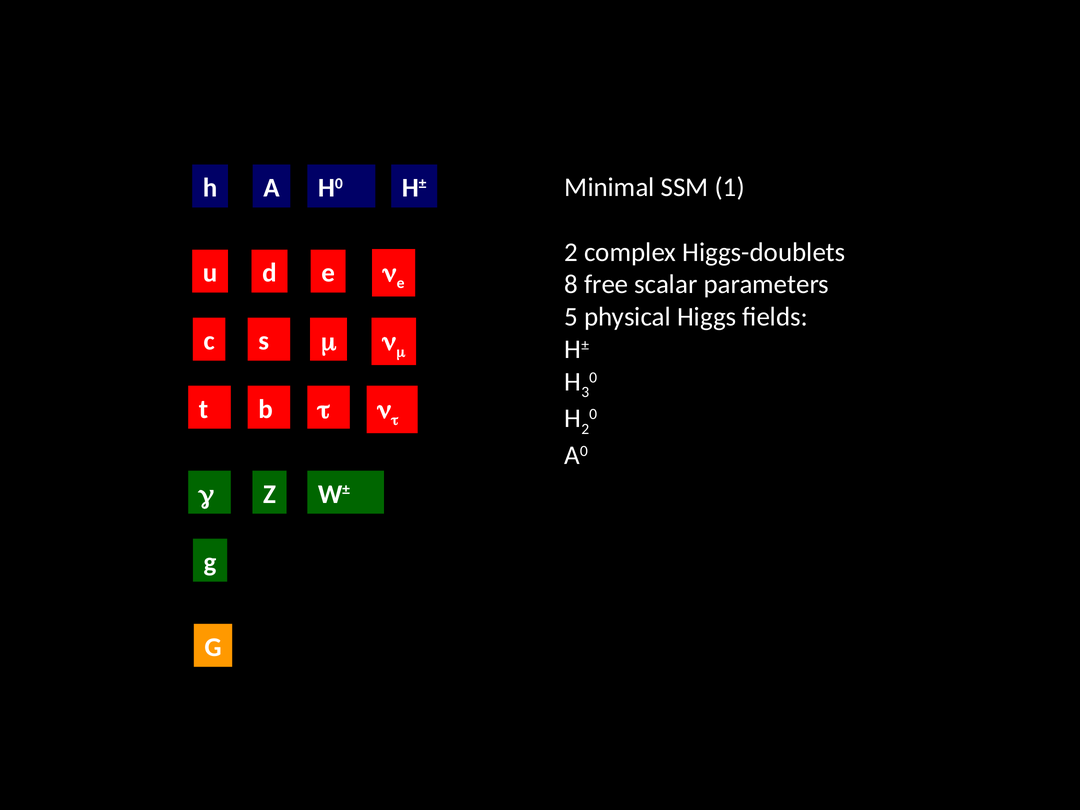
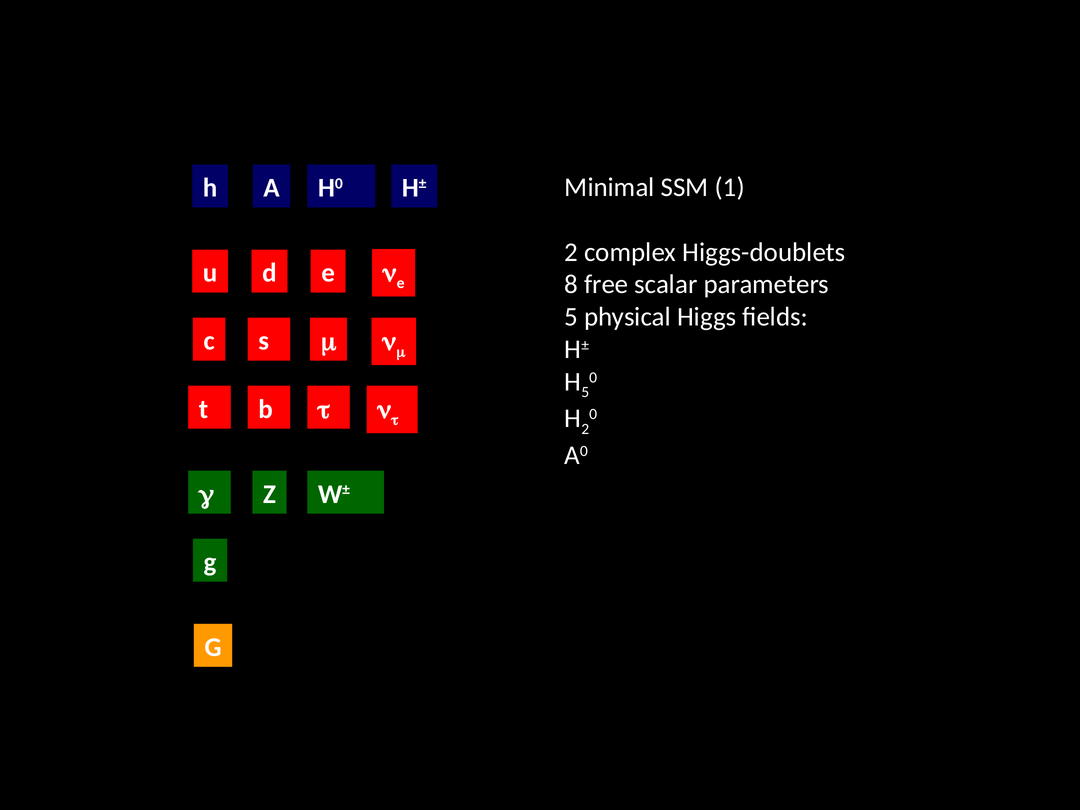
3: 3 -> 5 (585, 392)
